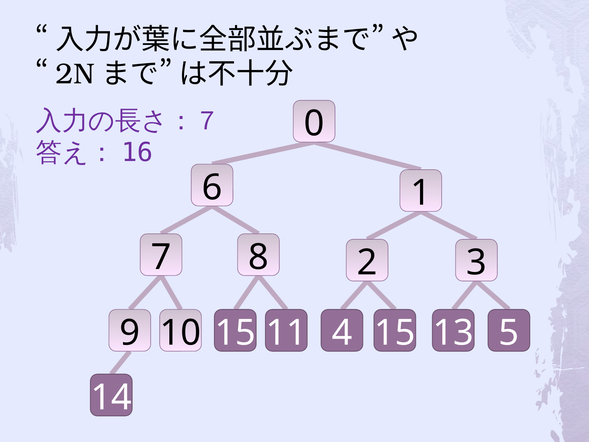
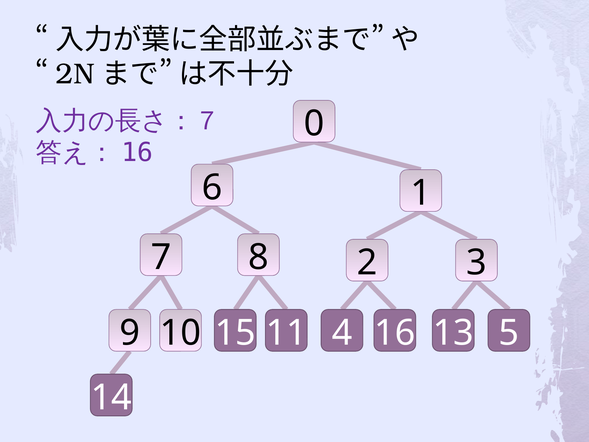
4 15: 15 -> 16 (395, 333)
